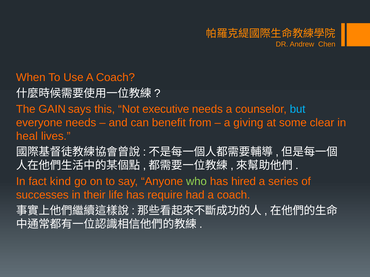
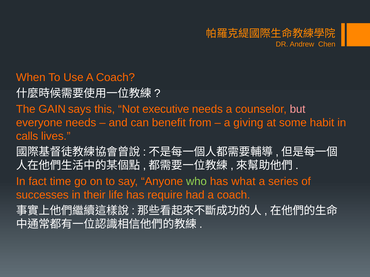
but colour: light blue -> pink (298, 109)
clear: clear -> habit (322, 123)
heal: heal -> calls (27, 136)
kind: kind -> time (60, 182)
hired: hired -> what (243, 182)
